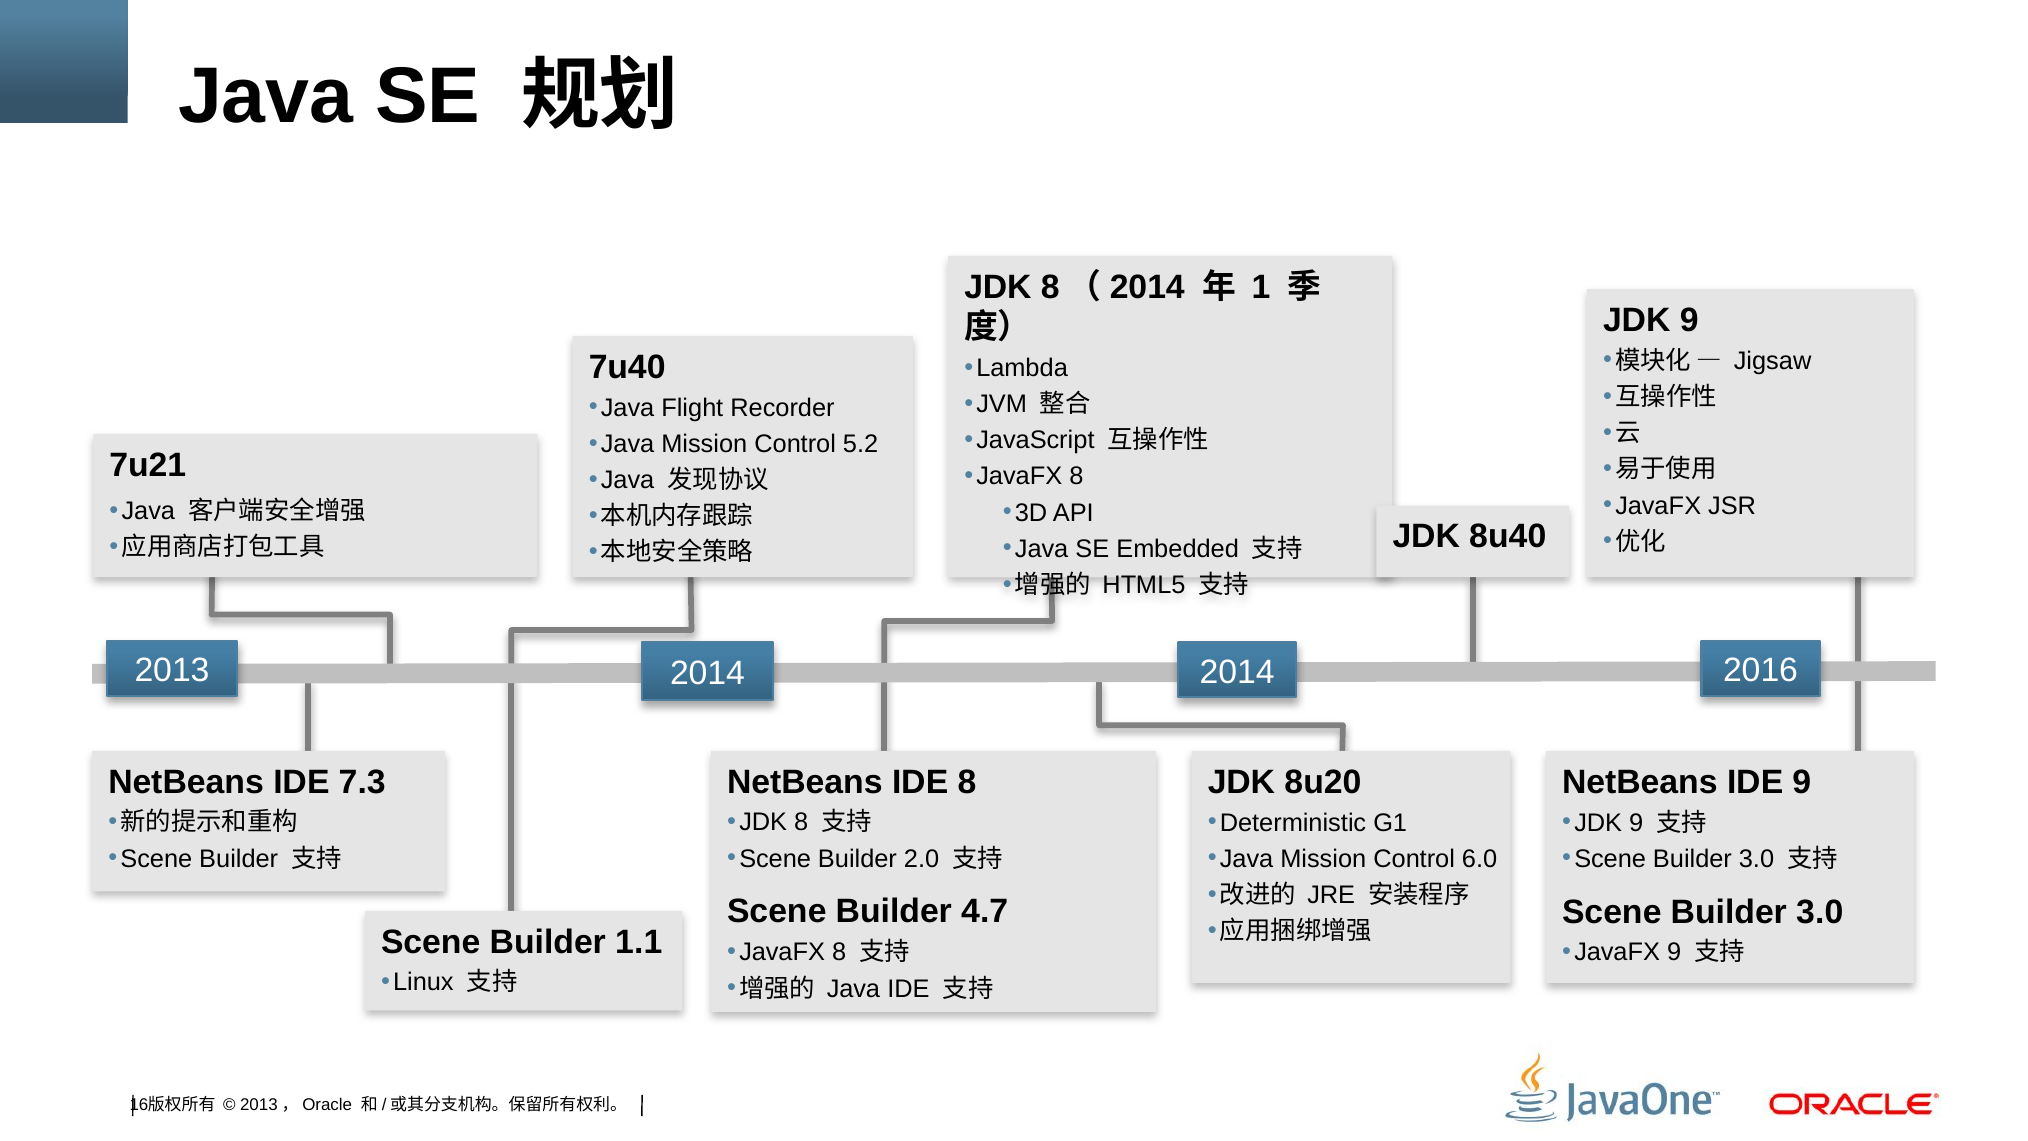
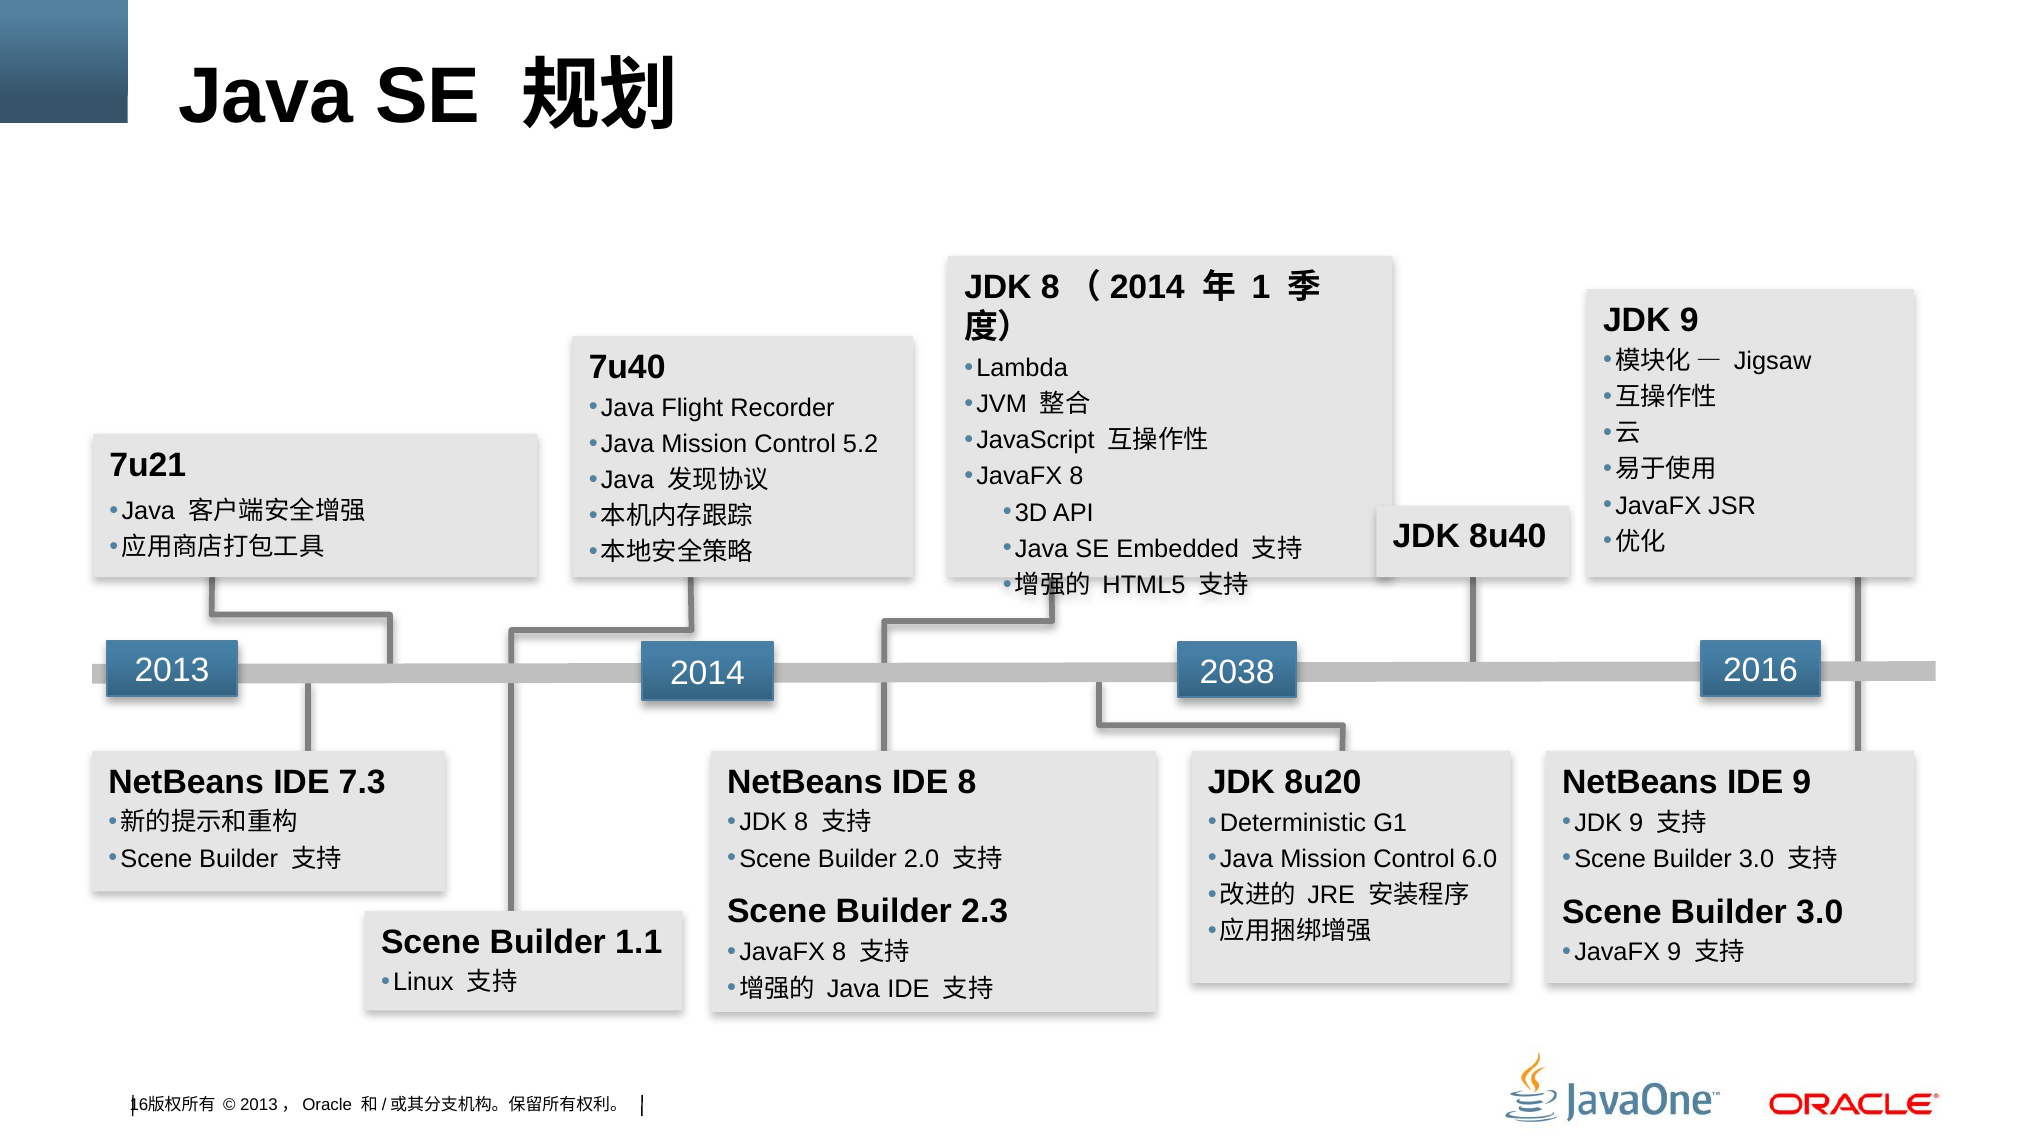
2014: 2014 -> 2038 (1237, 672)
4.7: 4.7 -> 2.3 (985, 912)
